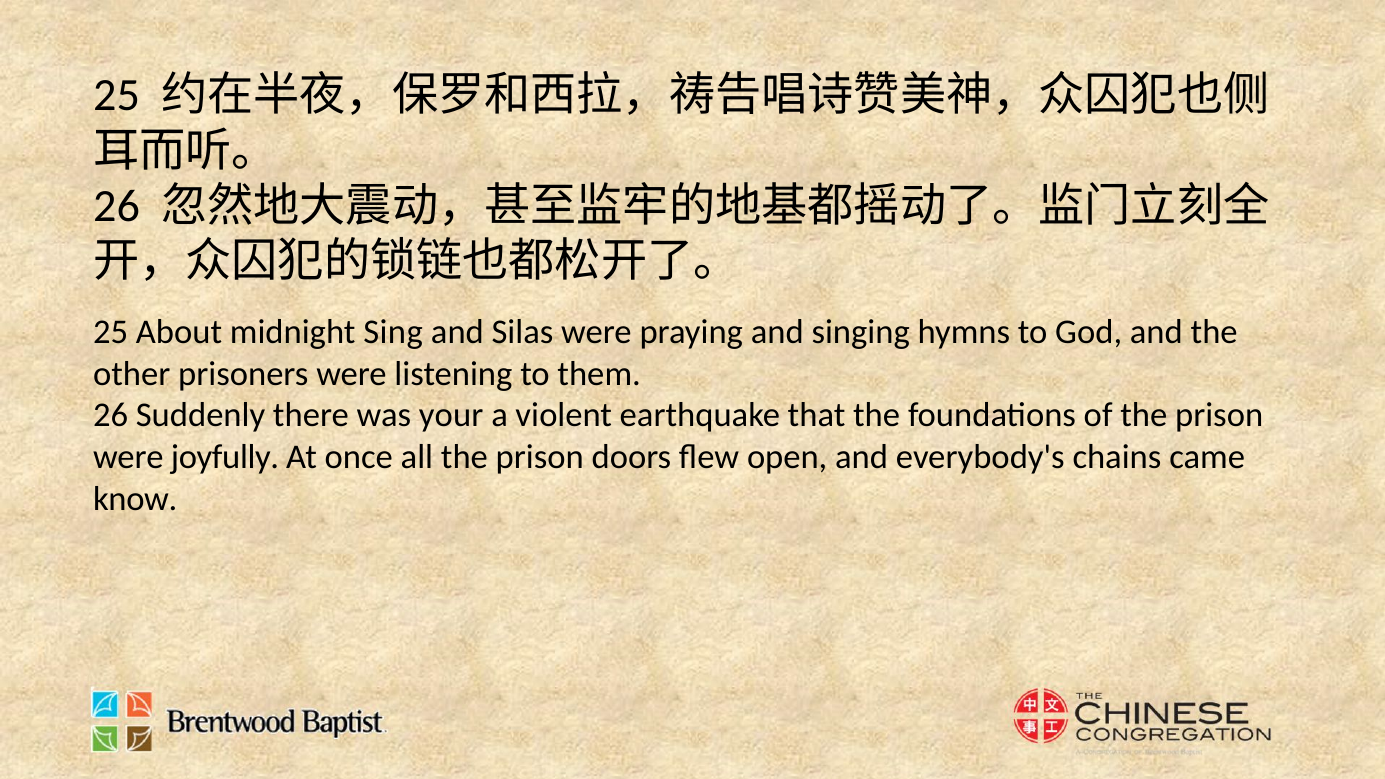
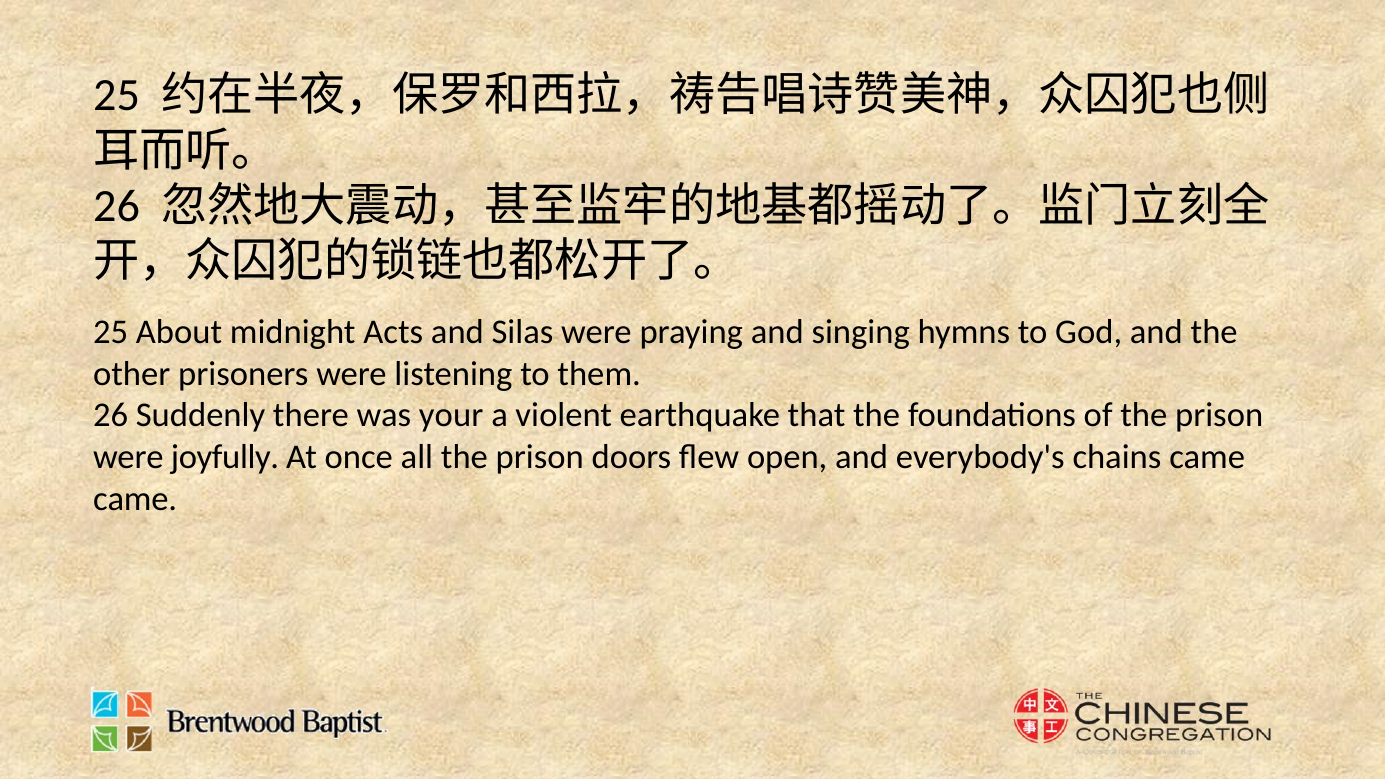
Sing: Sing -> Acts (393, 332)
know: know -> came (135, 499)
